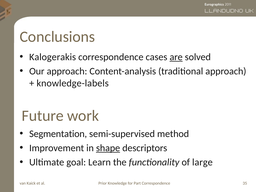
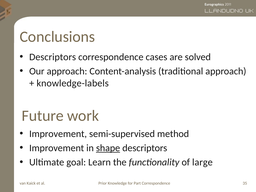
Kalogerakis: Kalogerakis -> Descriptors (53, 57)
are underline: present -> none (176, 57)
Segmentation: Segmentation -> Improvement (58, 134)
